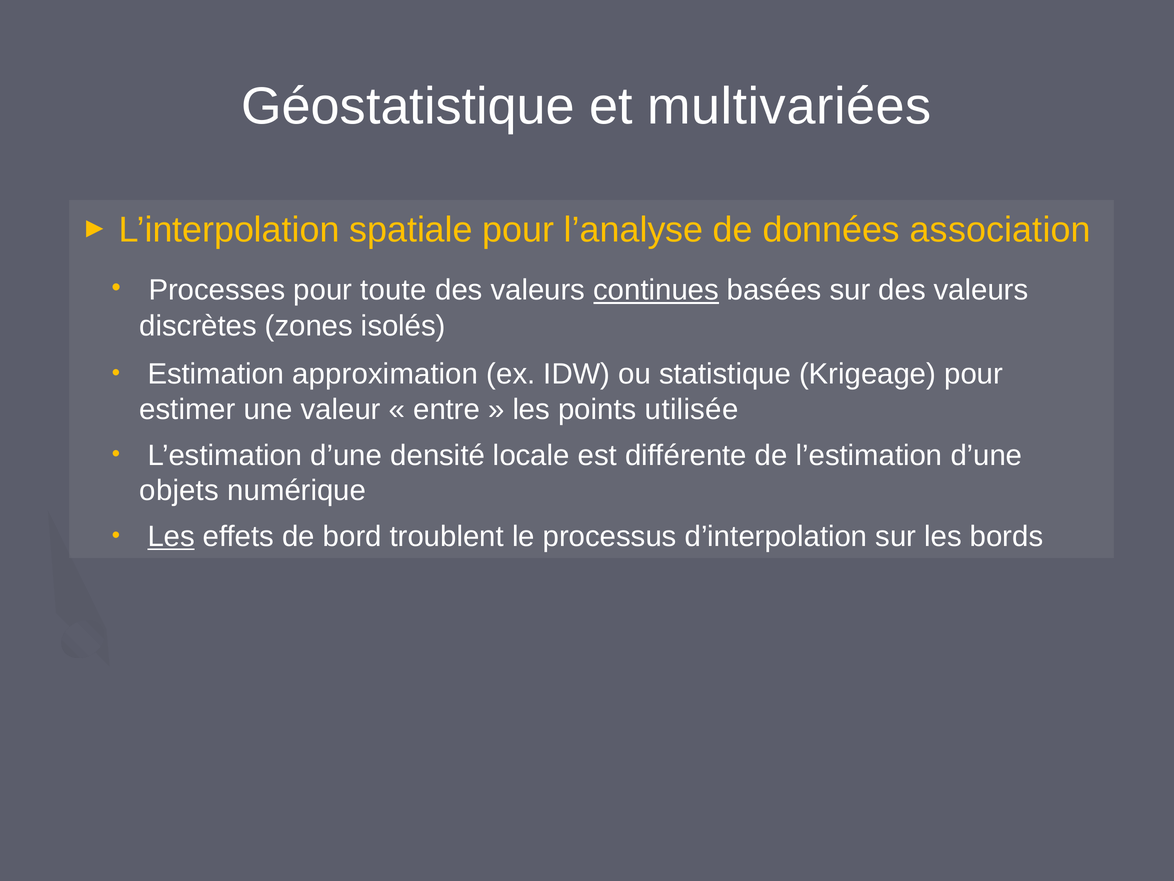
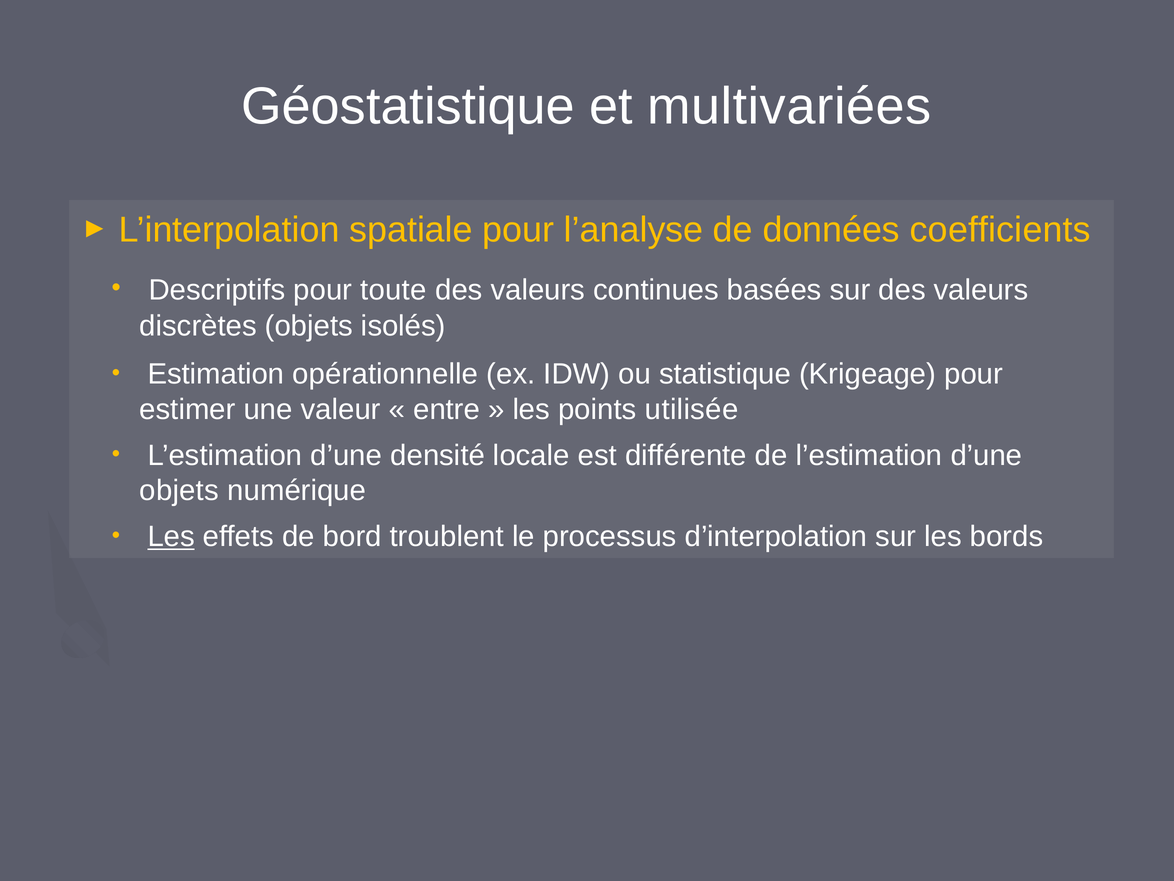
association: association -> coefficients (1000, 230)
Processes: Processes -> Descriptifs (217, 290)
continues underline: present -> none (656, 290)
discrètes zones: zones -> objets (309, 326)
approximation: approximation -> opérationnelle (385, 374)
